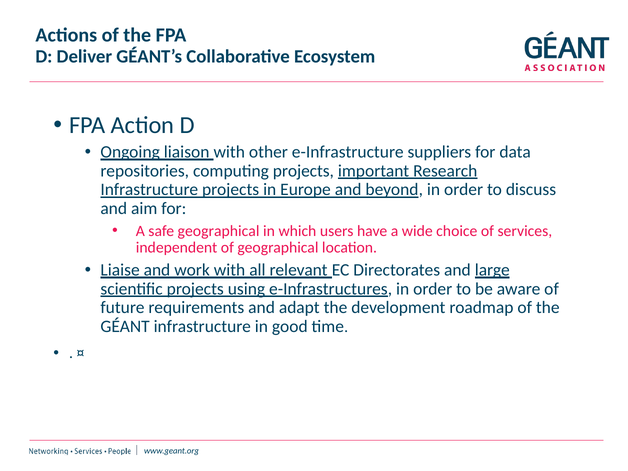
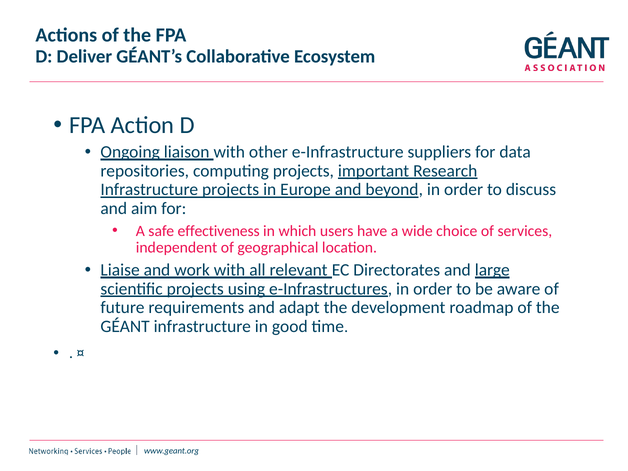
safe geographical: geographical -> effectiveness (219, 231)
